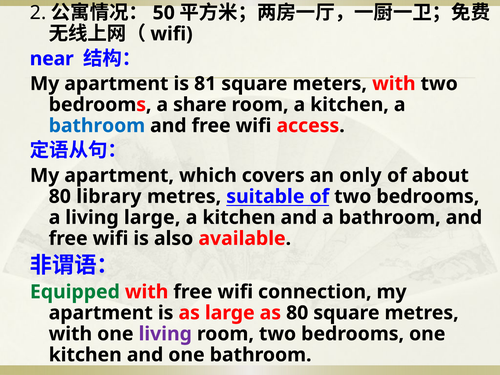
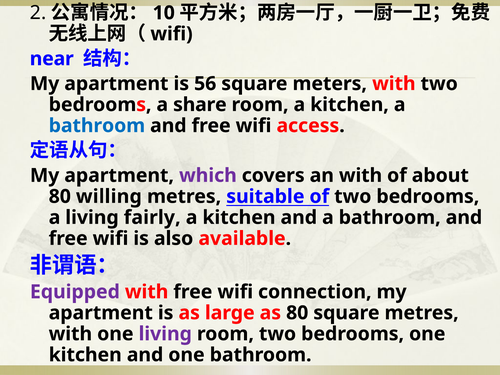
50: 50 -> 10 (164, 13)
81: 81 -> 56 (205, 84)
which colour: black -> purple (208, 175)
an only: only -> with (361, 175)
library: library -> willing (109, 196)
living large: large -> fairly (152, 217)
Equipped colour: green -> purple (75, 292)
